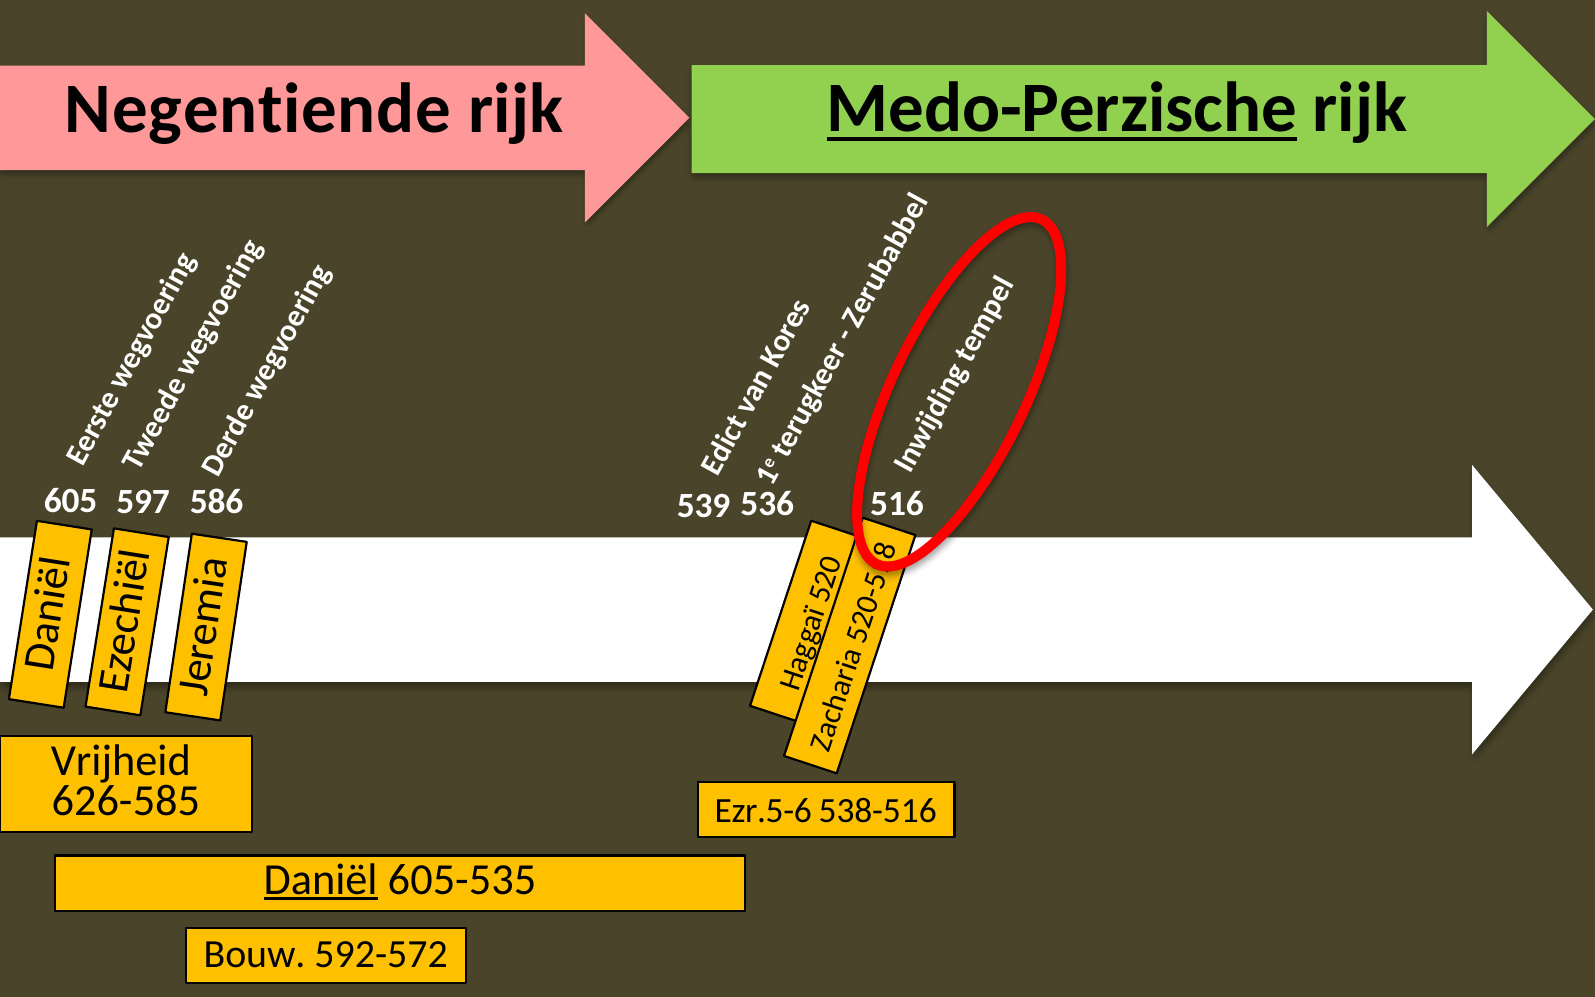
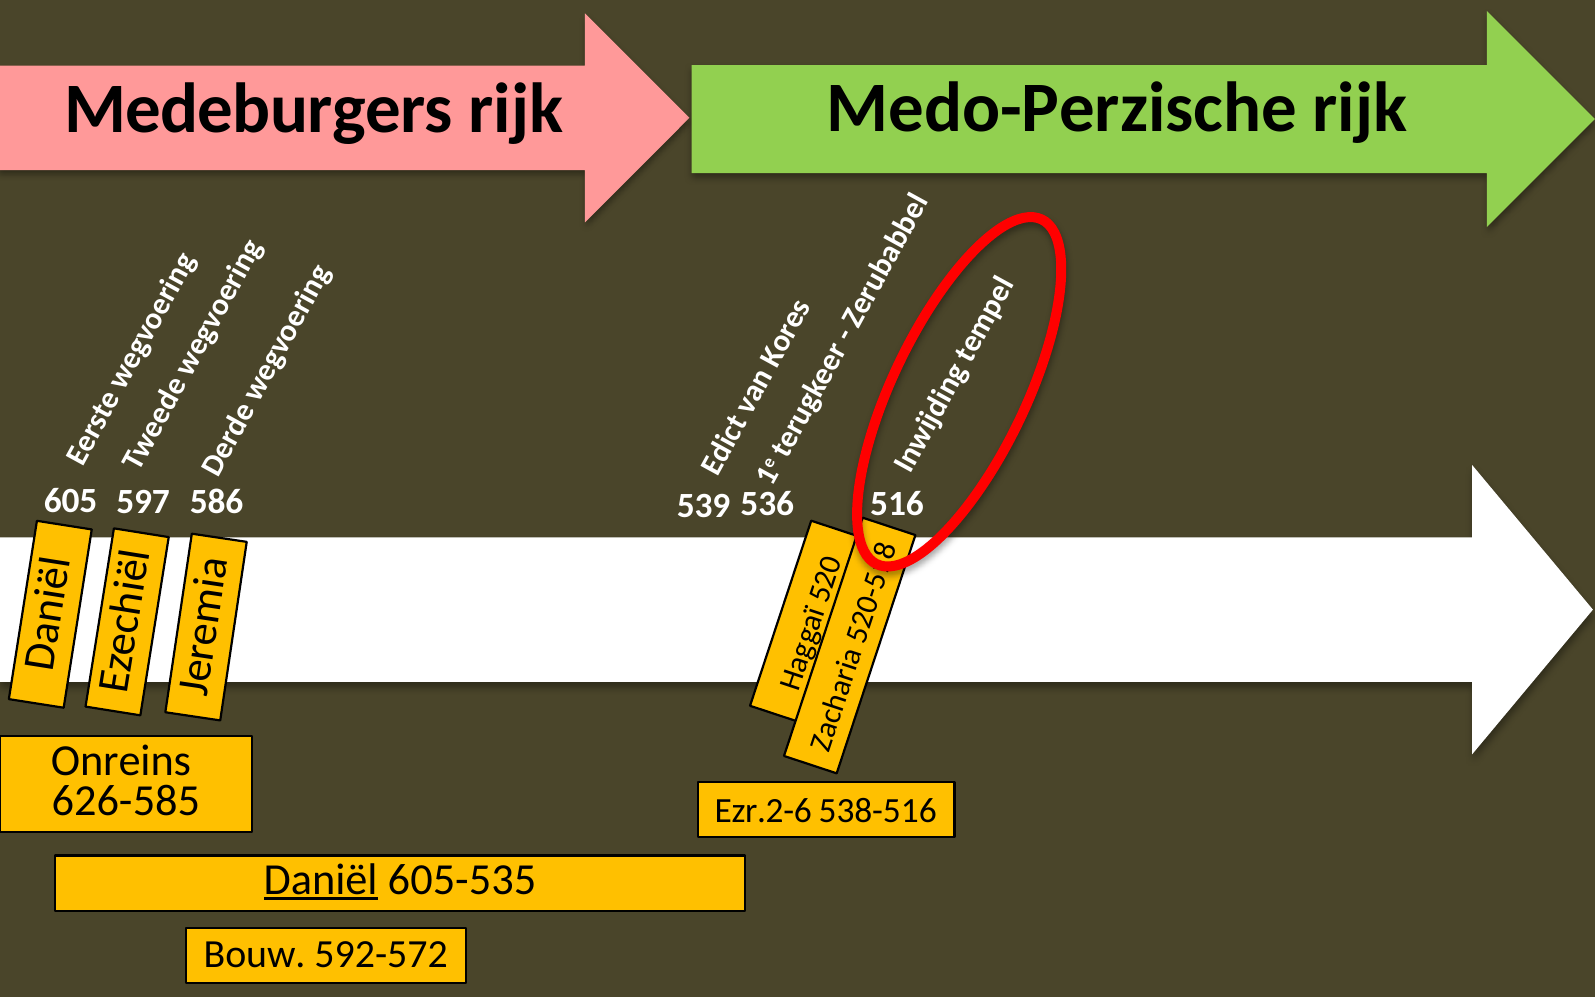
Medo-Perzische underline: present -> none (1062, 109)
Negentiende: Negentiende -> Medeburgers (259, 109)
Vrijheid: Vrijheid -> Onreins (121, 761)
Ezr.5-6: Ezr.5-6 -> Ezr.2-6 (763, 811)
